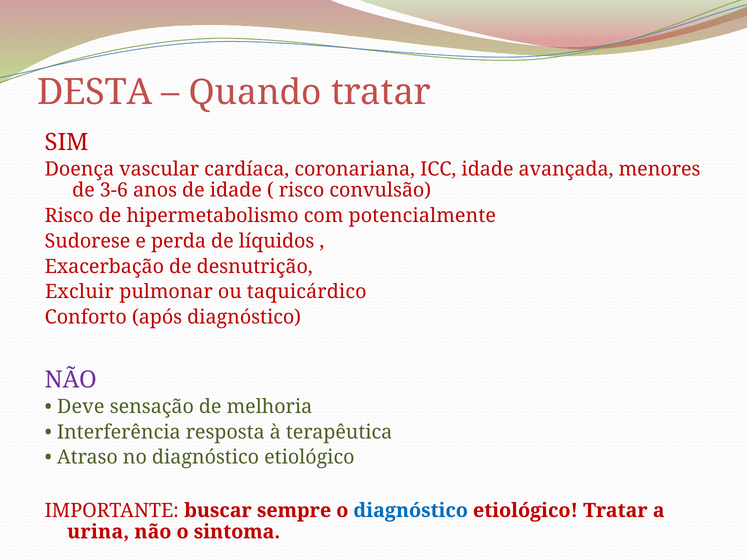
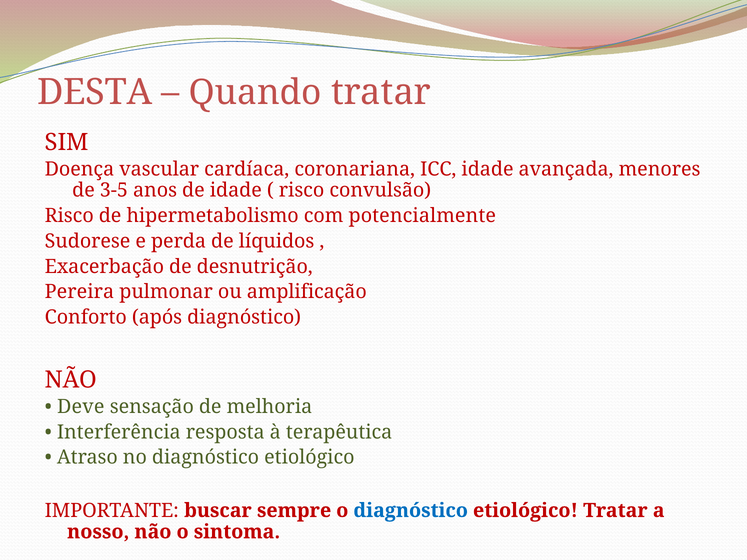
3-6: 3-6 -> 3-5 (114, 191)
Excluir: Excluir -> Pereira (79, 292)
taquicárdico: taquicárdico -> amplificação (307, 292)
NÃO colour: purple -> red (71, 380)
urina: urina -> nosso (98, 532)
